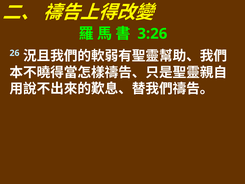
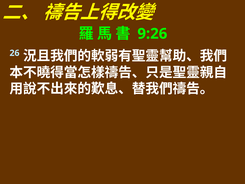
3:26: 3:26 -> 9:26 (152, 34)
